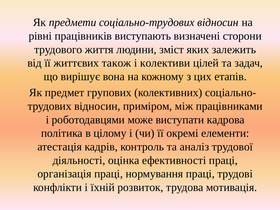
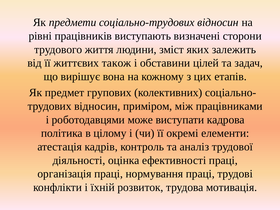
колективи: колективи -> обставини (165, 63)
